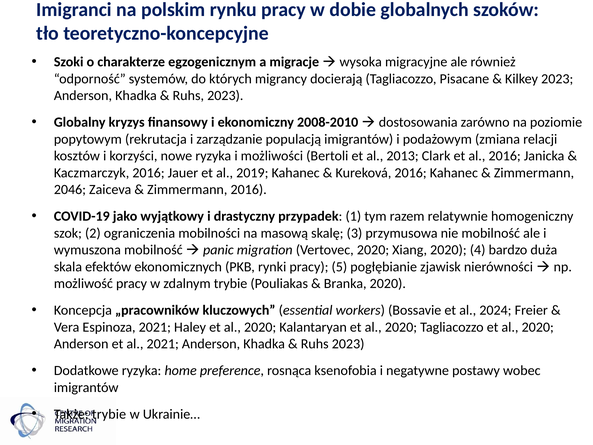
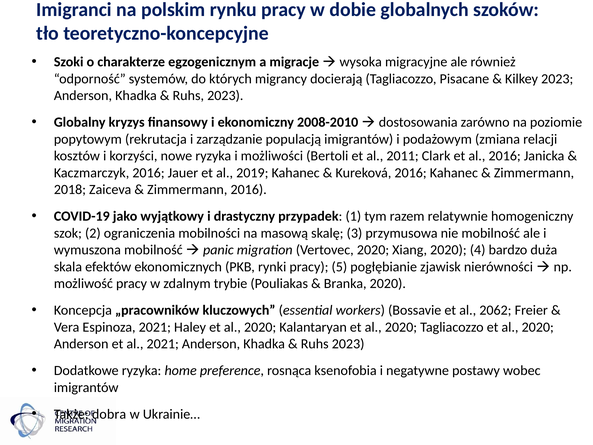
2013: 2013 -> 2011 (403, 156)
2046: 2046 -> 2018 (70, 189)
2024: 2024 -> 2062 (495, 310)
Także trybie: trybie -> dobra (109, 414)
